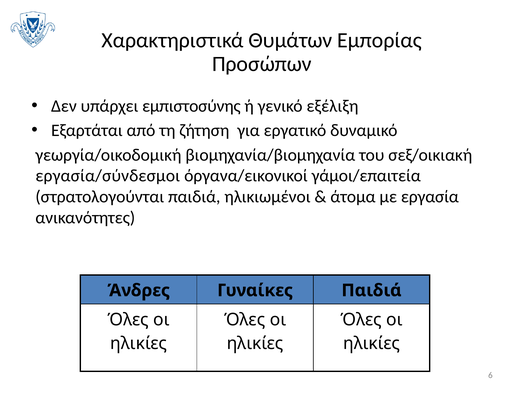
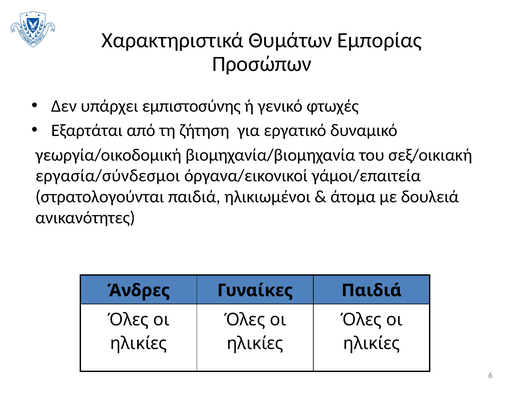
εξέλιξη: εξέλιξη -> φτωχές (333, 106)
εργασία: εργασία -> δουλειά (430, 197)
